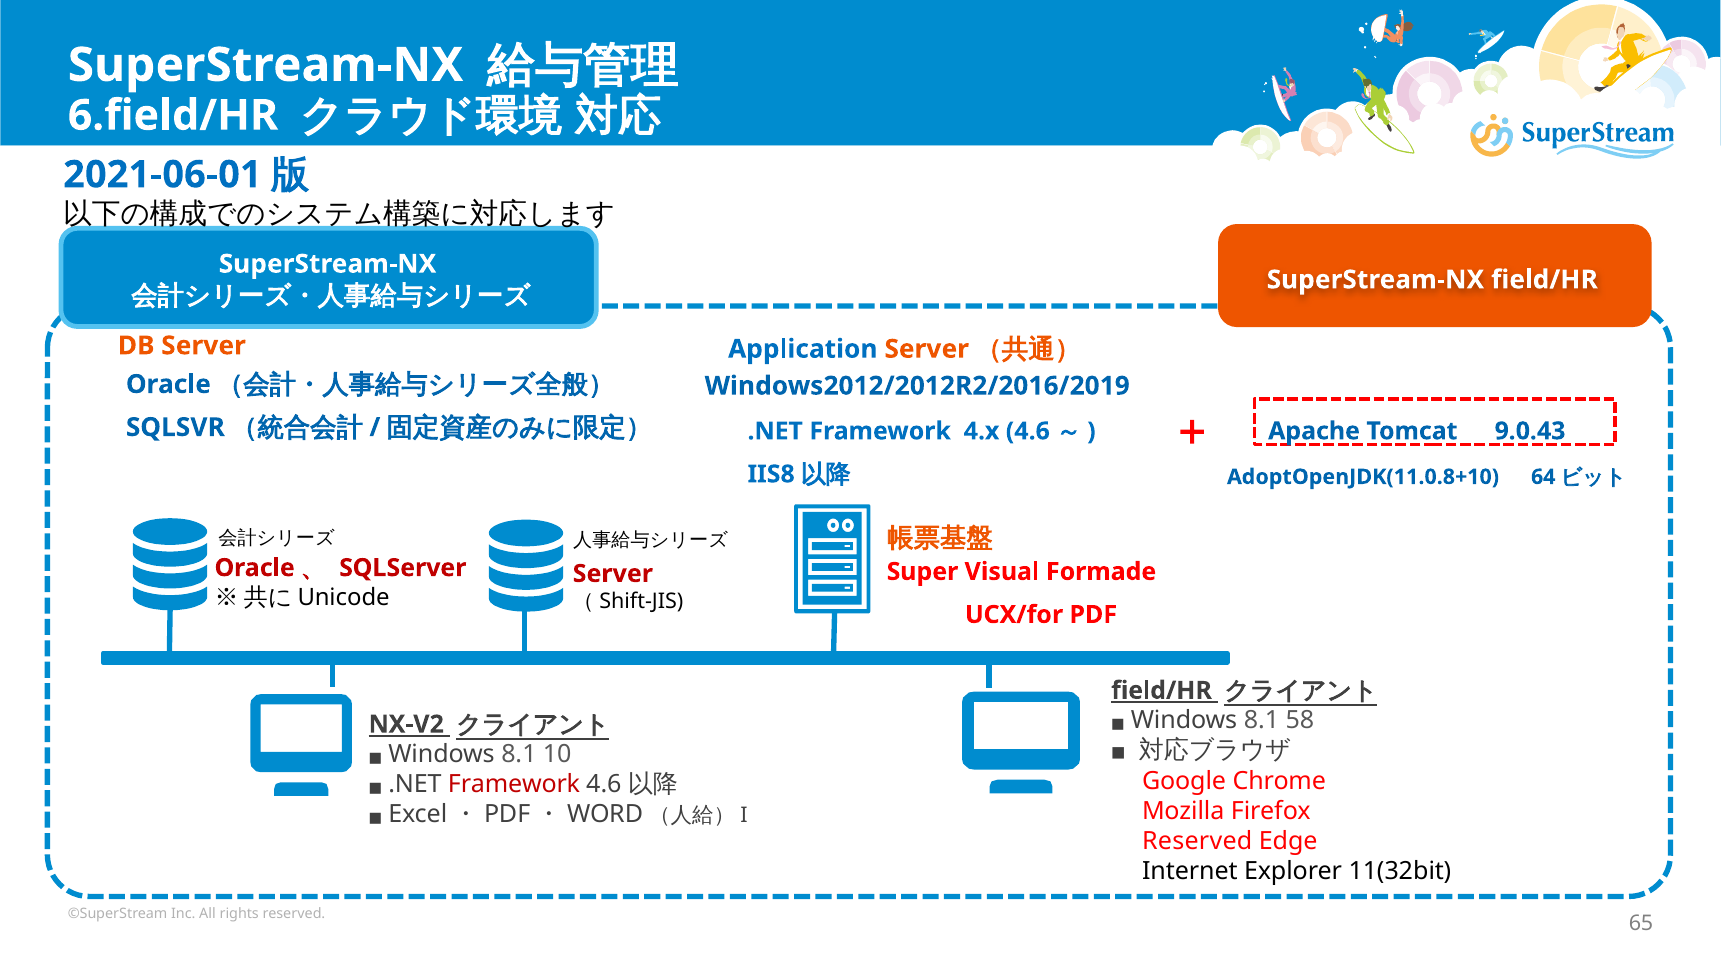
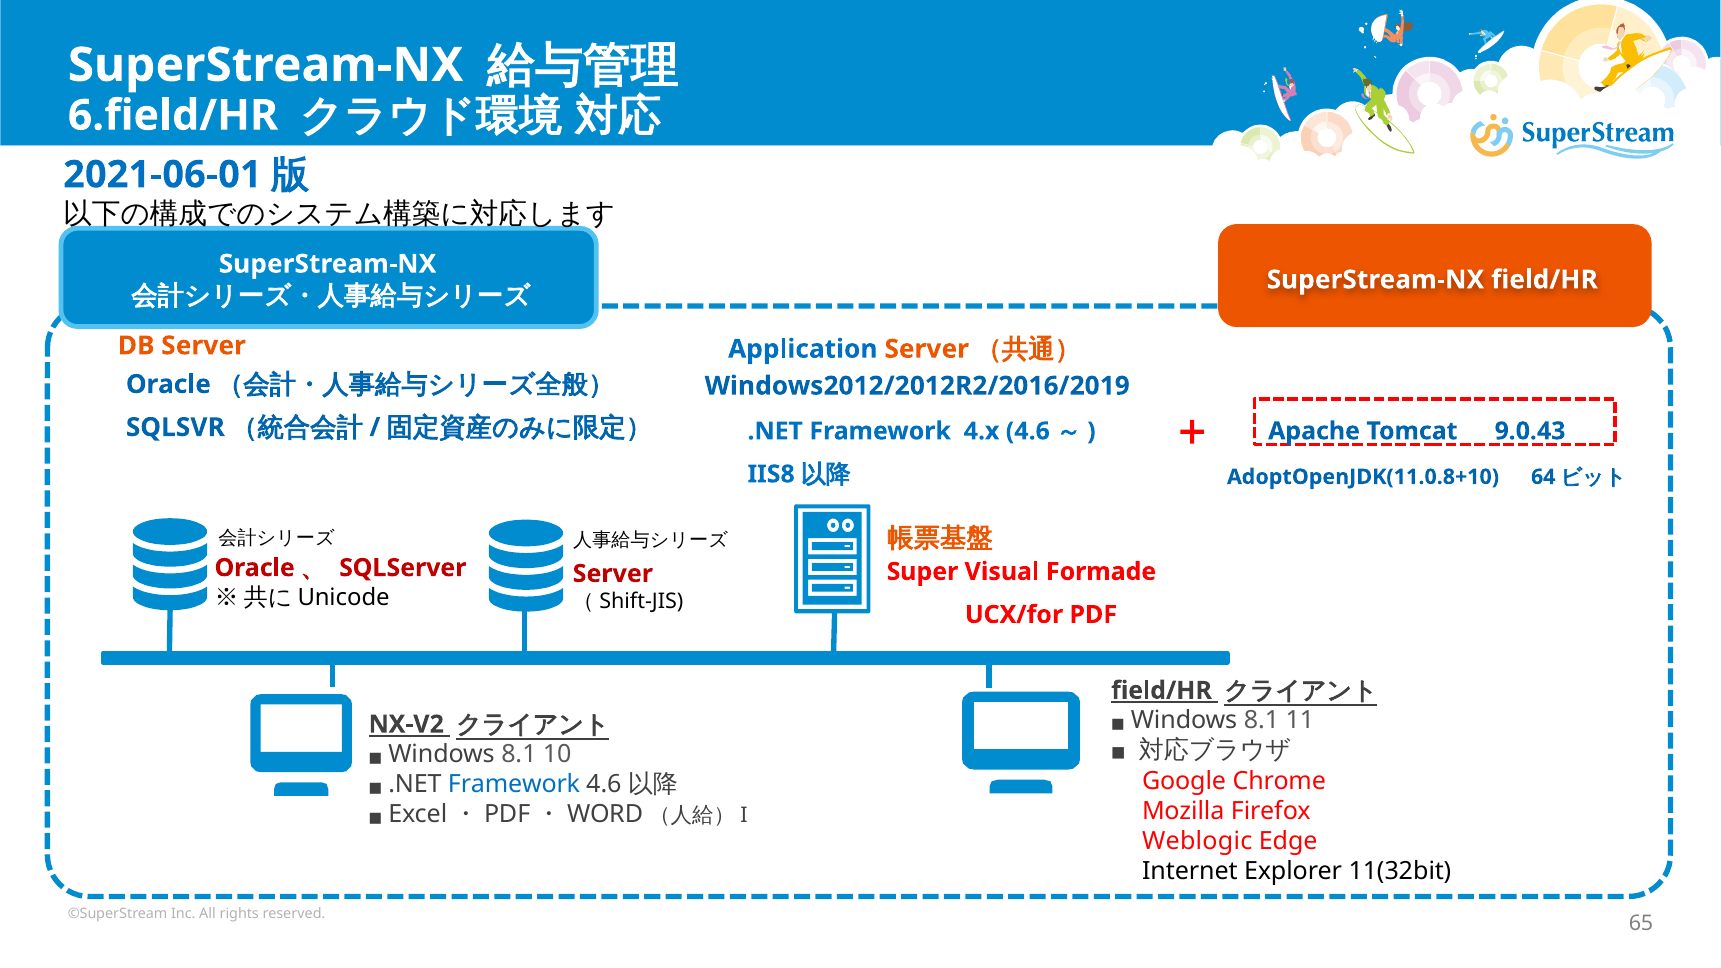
58: 58 -> 11 (1300, 721)
Framework colour: red -> blue (514, 785)
Reserved: Reserved -> Weblogic (1197, 841)
